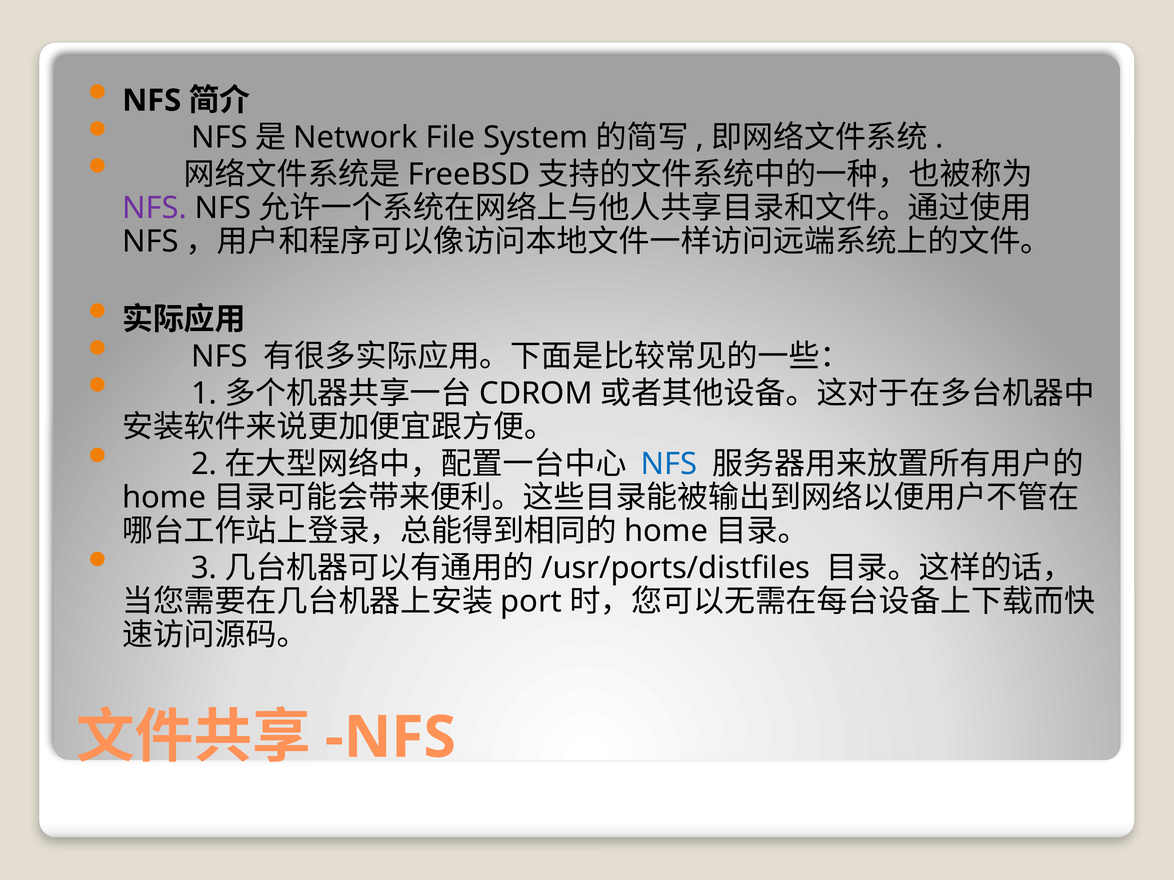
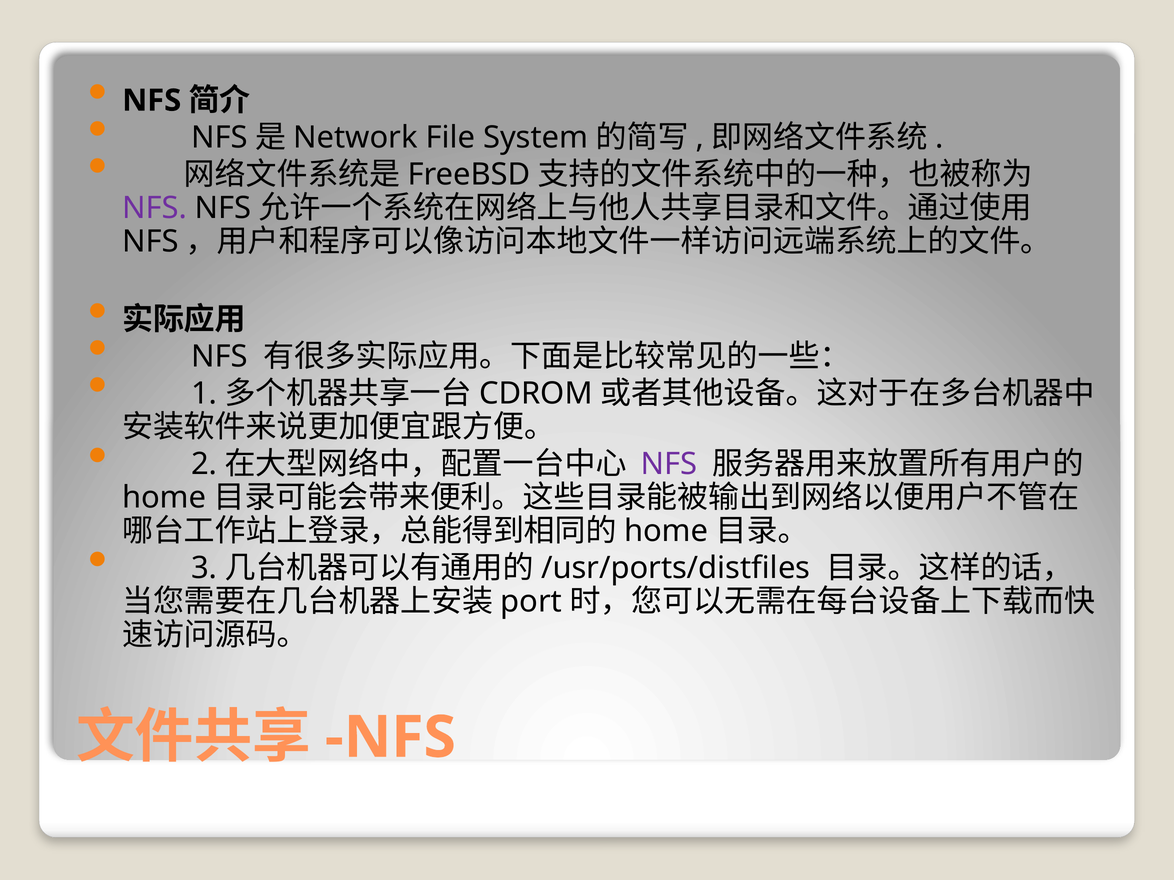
NFS colour: blue -> purple (669, 464)
